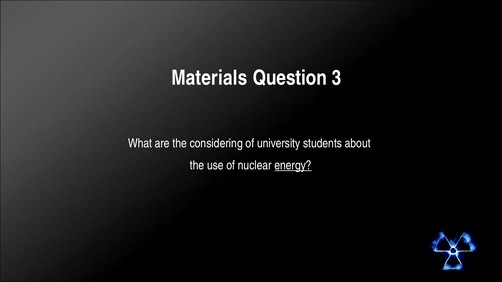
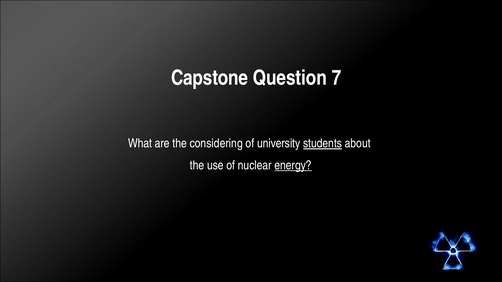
Materials: Materials -> Capstone (210, 78)
3: 3 -> 7 (336, 78)
students underline: none -> present (323, 144)
